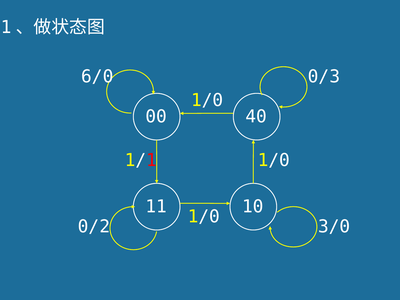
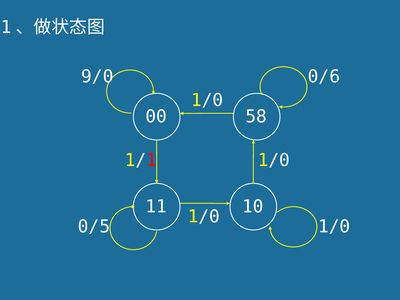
6/0: 6/0 -> 9/0 (97, 77)
0/3: 0/3 -> 0/6 (324, 77)
40: 40 -> 58 (256, 117)
3/0: 3/0 -> 1/0 (334, 227)
0/2: 0/2 -> 0/5 (94, 227)
